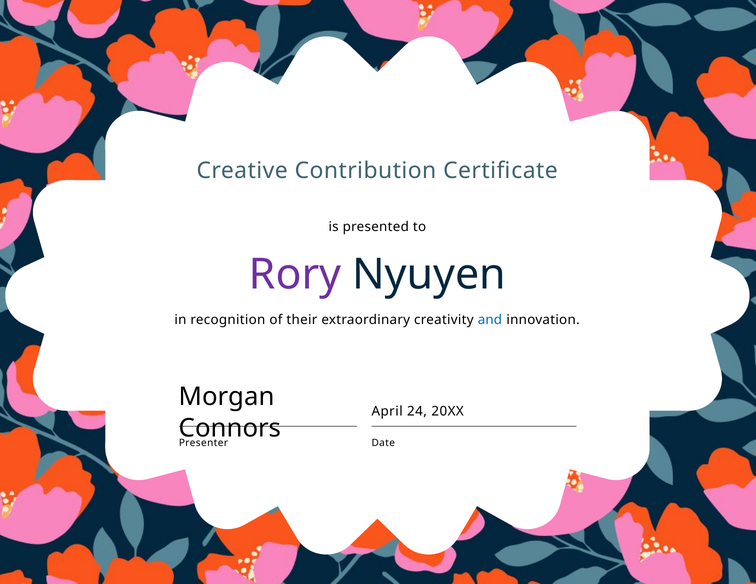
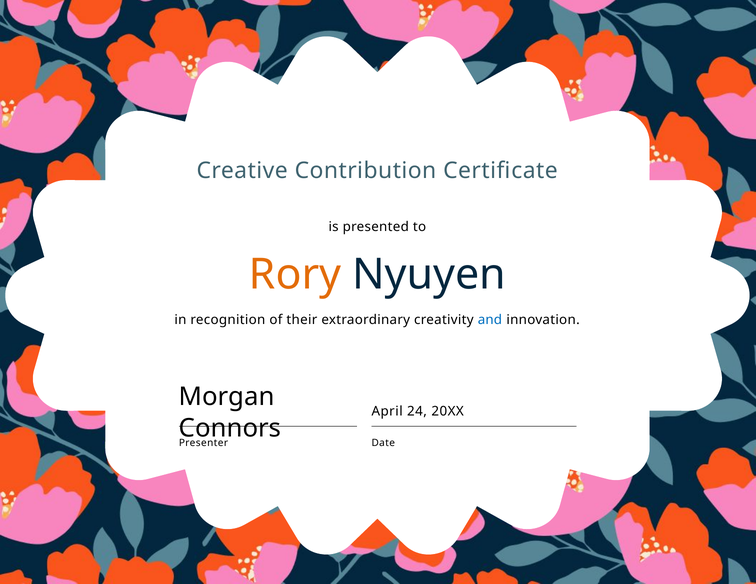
Rory colour: purple -> orange (295, 275)
